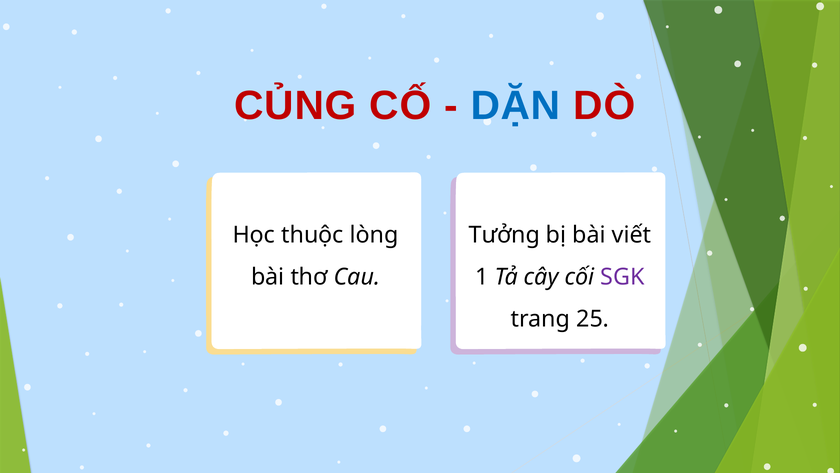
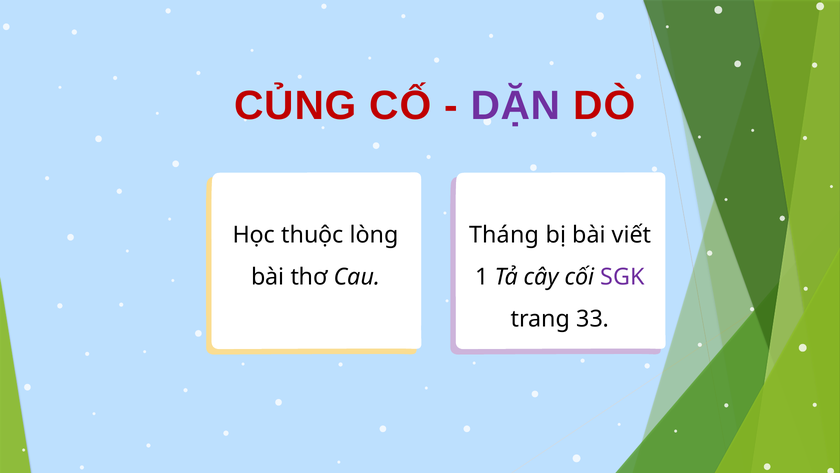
DẶN colour: blue -> purple (515, 106)
Tưởng: Tưởng -> Tháng (504, 235)
25: 25 -> 33 (593, 319)
